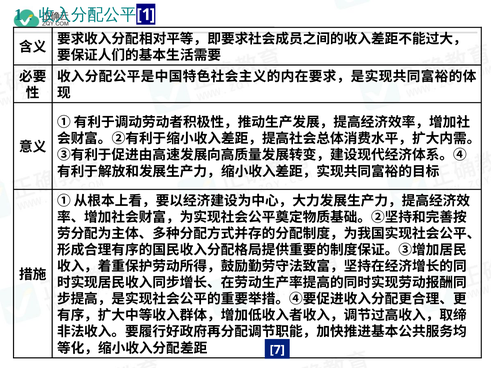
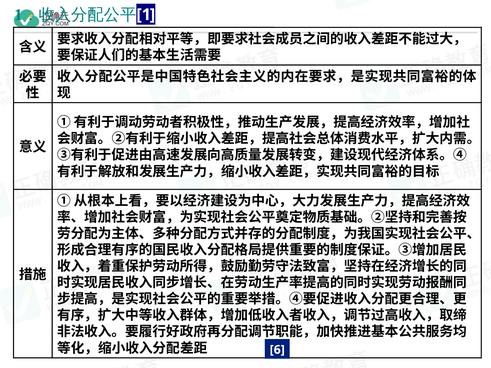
7: 7 -> 6 (277, 350)
